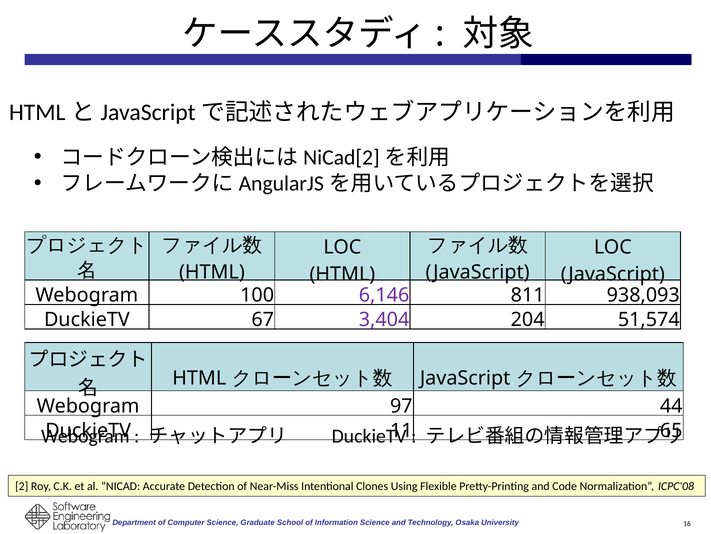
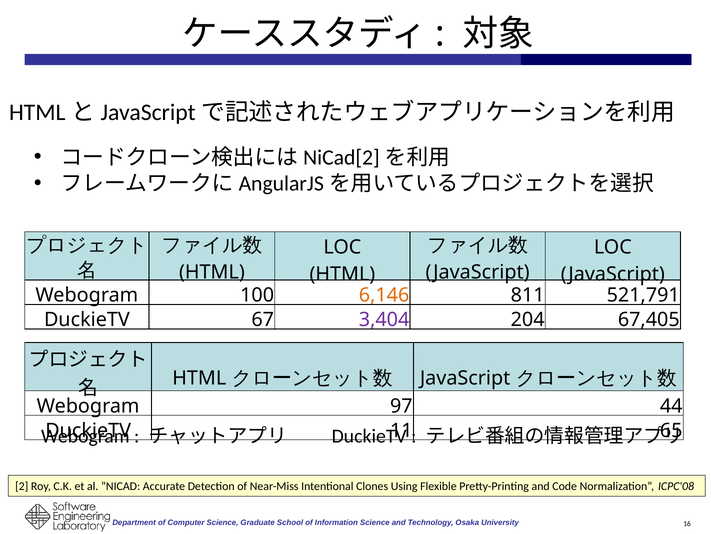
6,146 colour: purple -> orange (384, 295)
938,093: 938,093 -> 521,791 (643, 295)
51,574: 51,574 -> 67,405 (649, 319)
